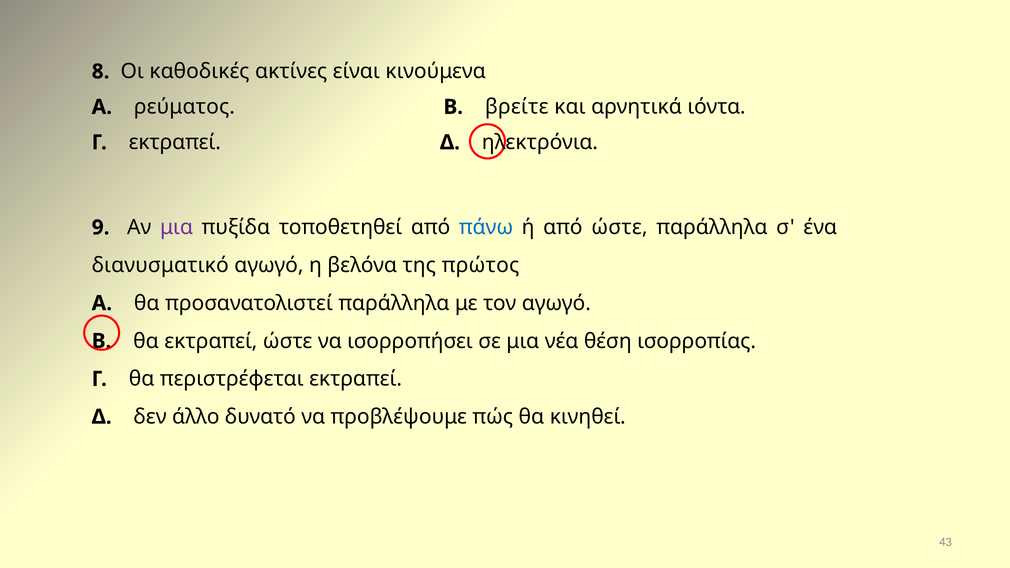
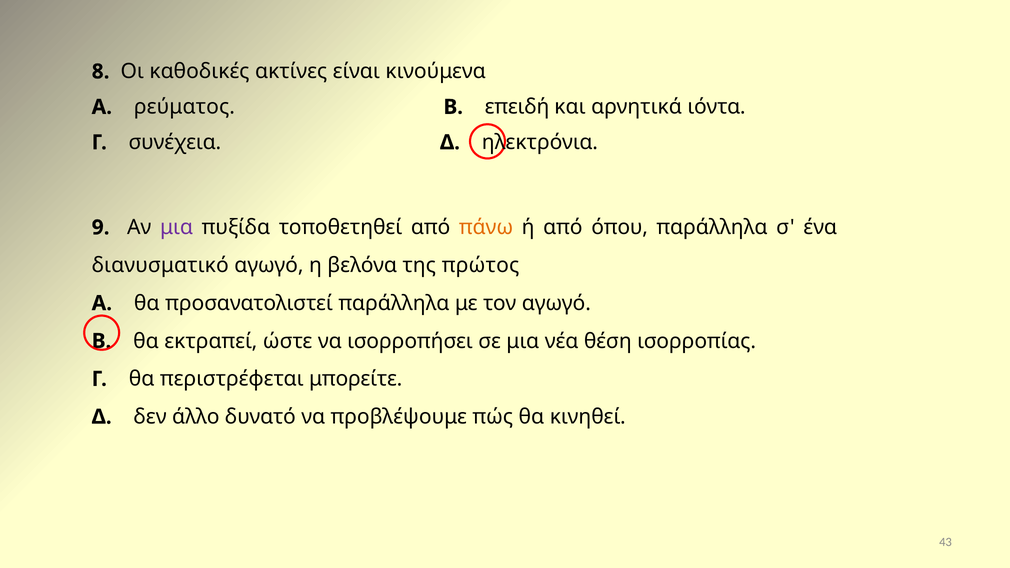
βρείτε: βρείτε -> επειδή (517, 107)
Γ εκτραπεί: εκτραπεί -> συνέχεια (175, 142)
πάνω colour: blue -> orange (486, 228)
από ώστε: ώστε -> όπου (620, 228)
περιστρέφεται εκτραπεί: εκτραπεί -> μπορείτε (356, 379)
